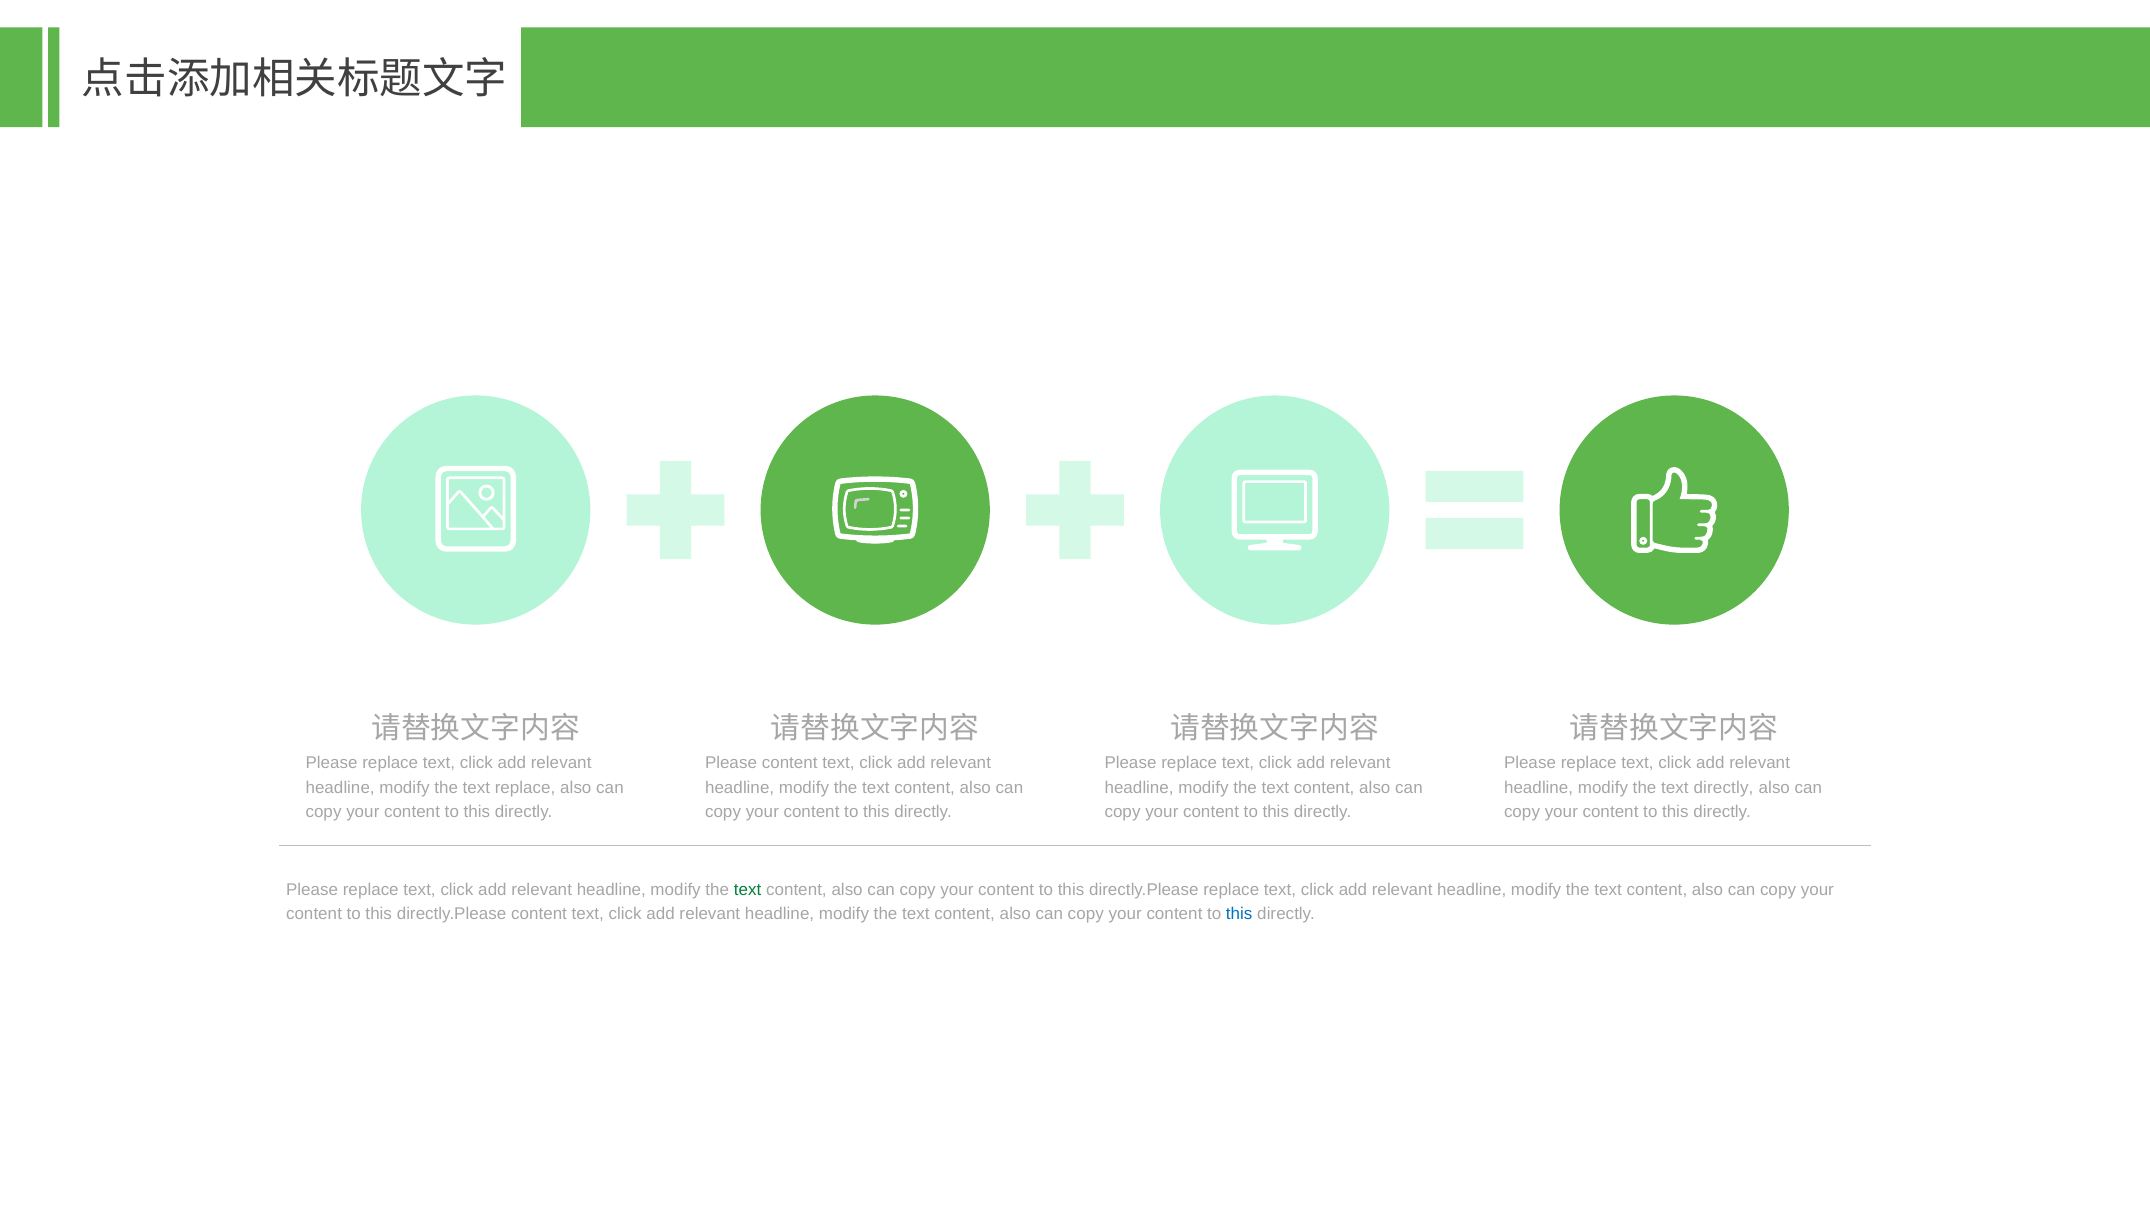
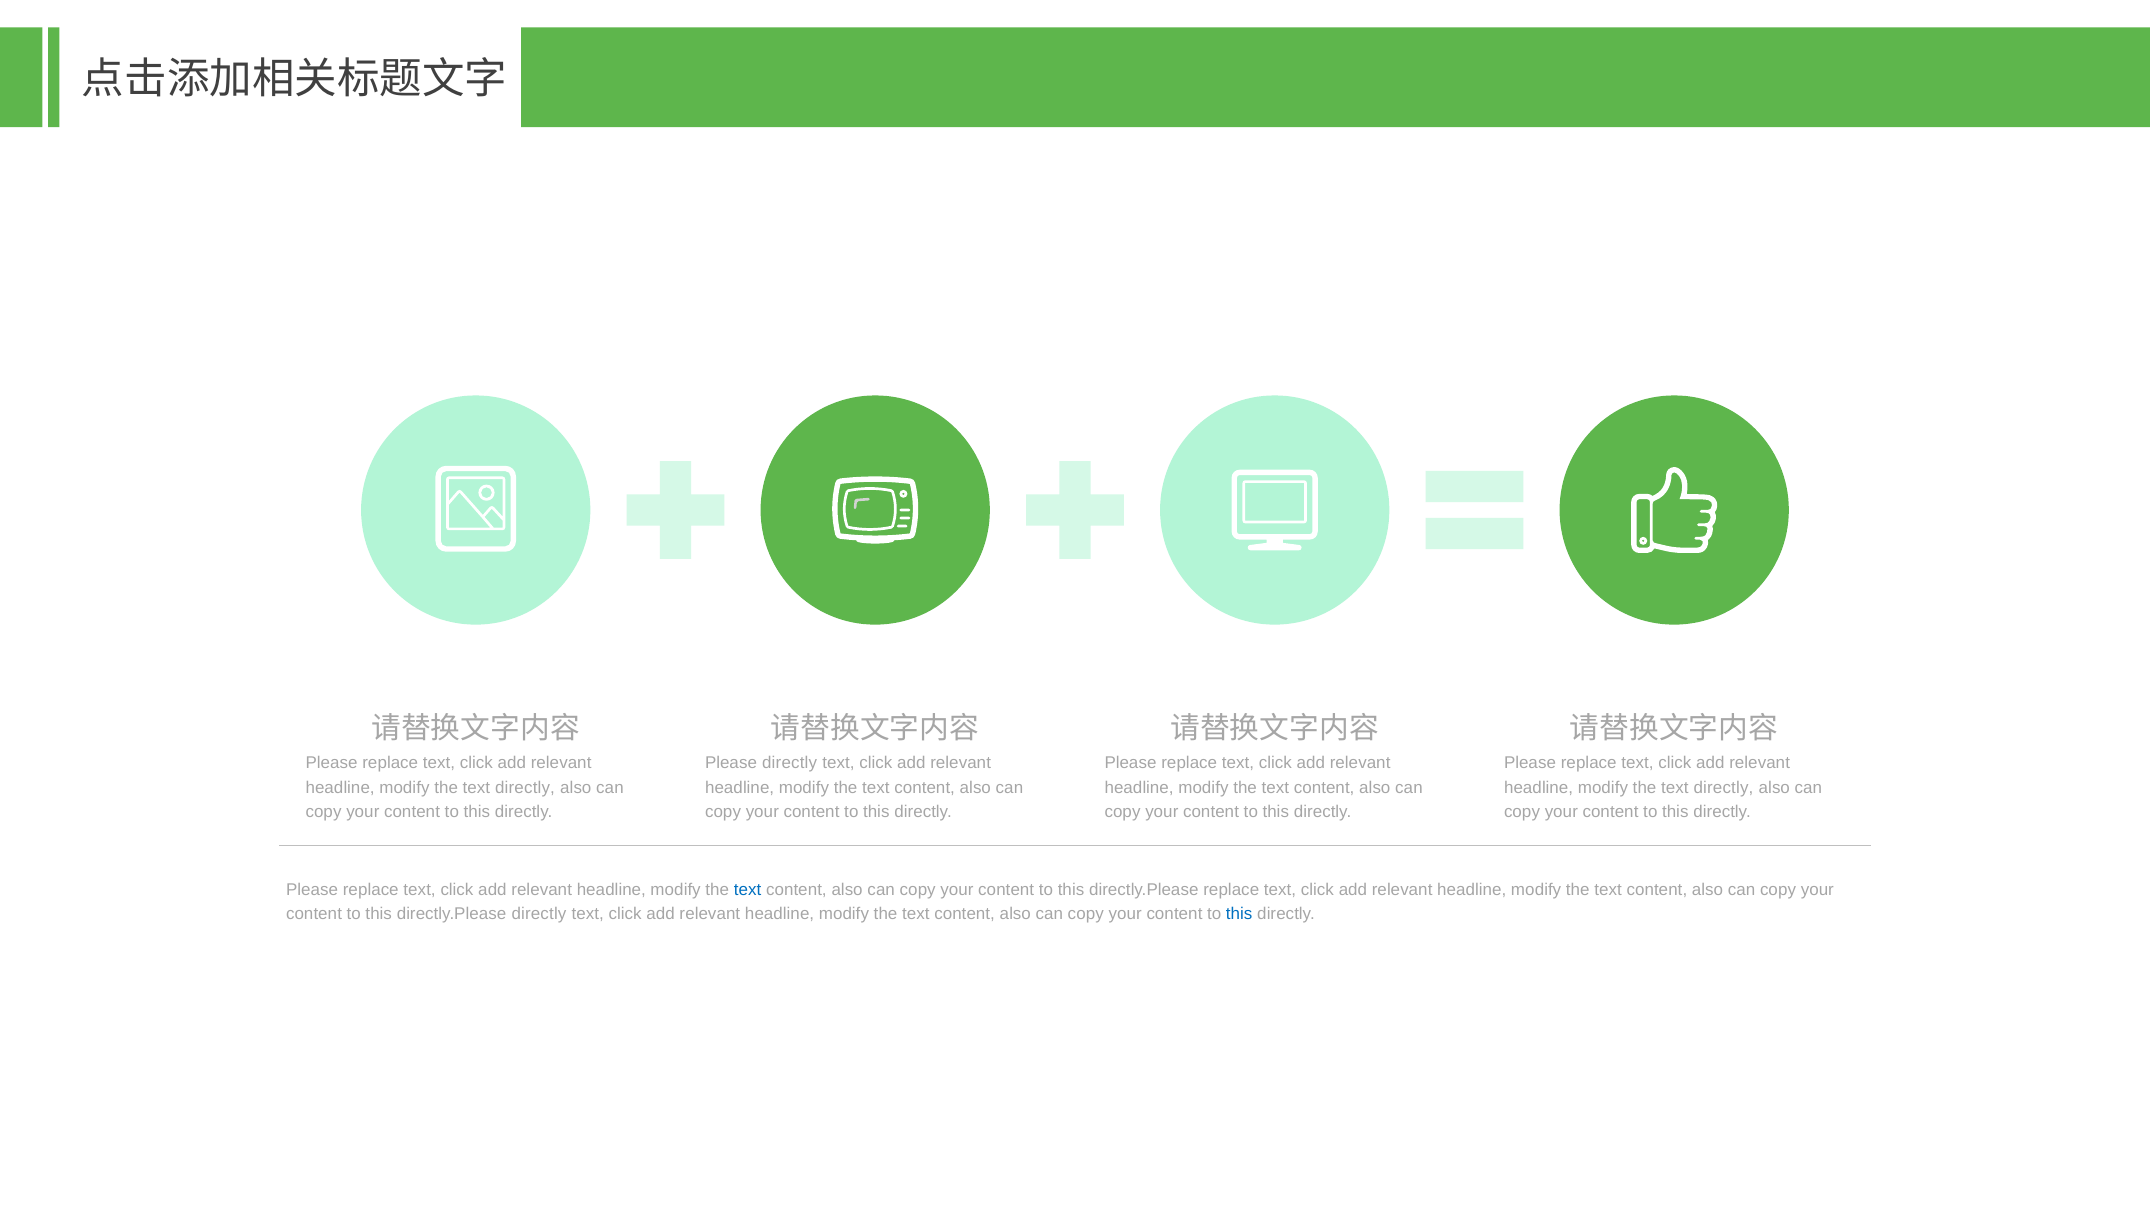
Please content: content -> directly (790, 763)
replace: replace -> directly (525, 788)
text colour: green -> blue (748, 890)
directly.Please content: content -> directly (539, 915)
